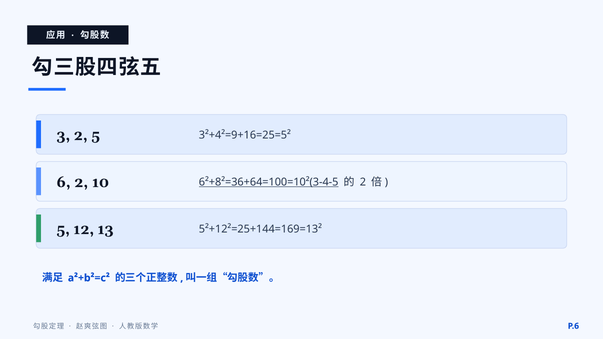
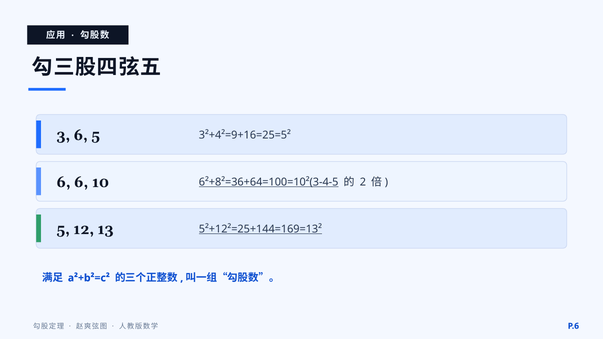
3 2: 2 -> 6 (81, 135)
6 2: 2 -> 6 (81, 182)
5²+12²=25+144=169=13² underline: none -> present (260, 229)
